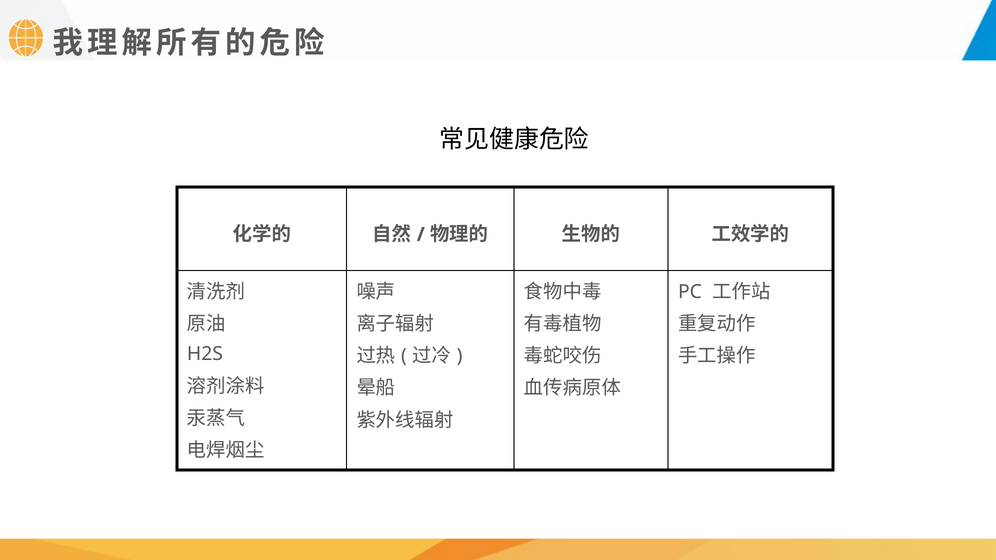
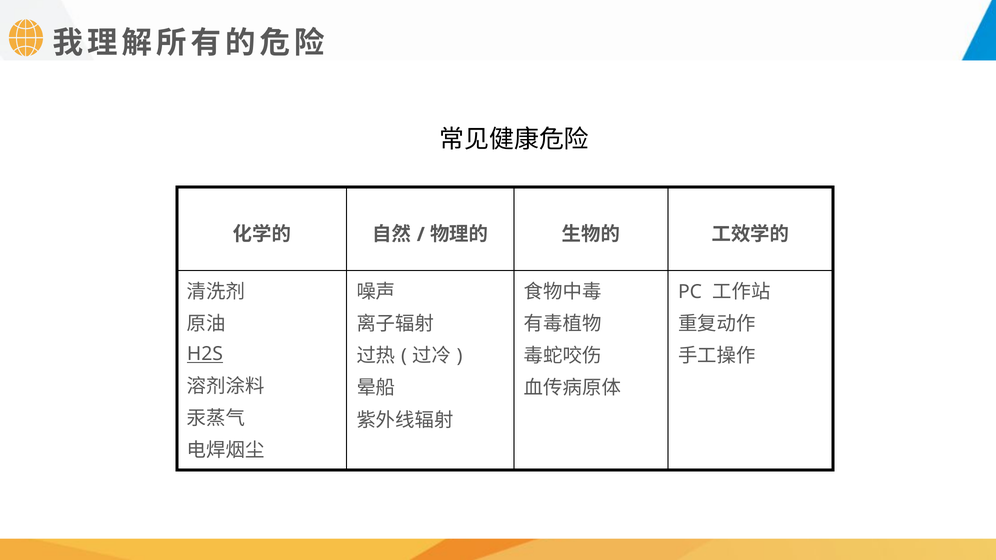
H2S underline: none -> present (205, 354)
